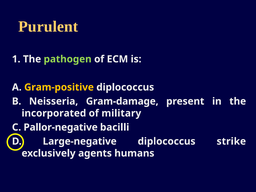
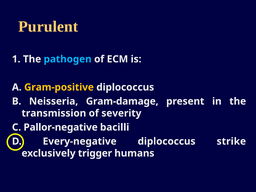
pathogen colour: light green -> light blue (68, 59)
incorporated: incorporated -> transmission (54, 113)
military: military -> severity (121, 113)
Large-negative: Large-negative -> Every-negative (80, 141)
agents: agents -> trigger (95, 153)
